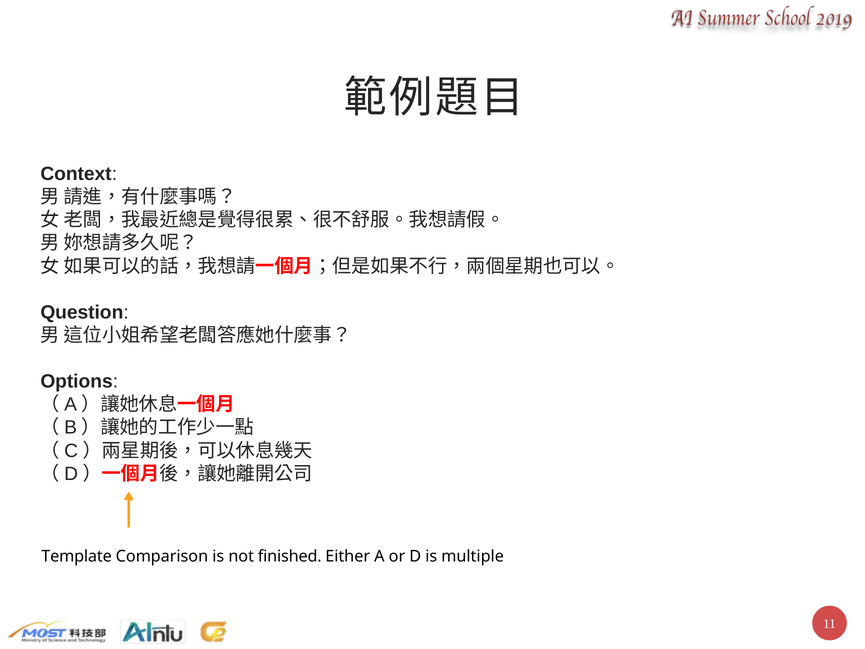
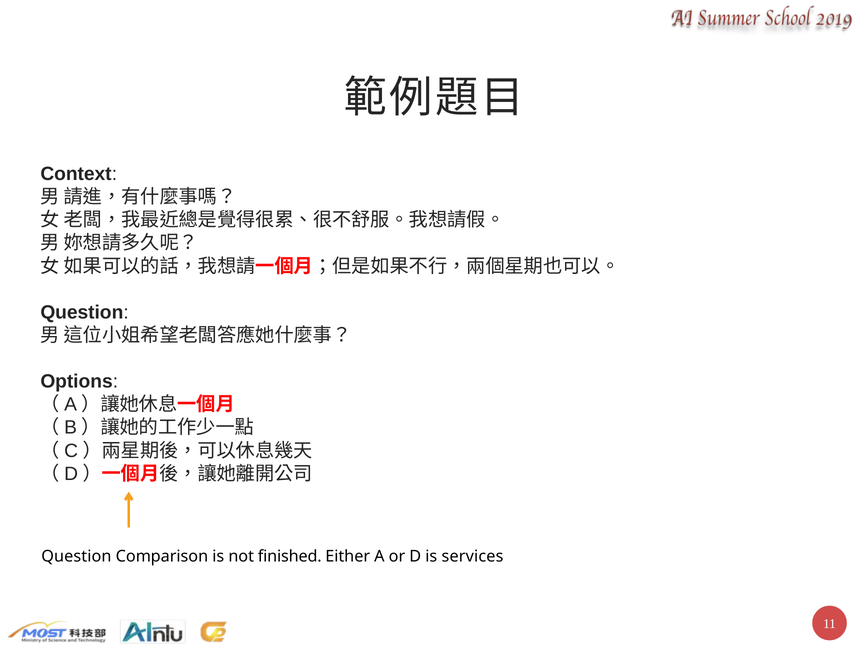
Template: Template -> Question (76, 556)
multiple: multiple -> services (473, 556)
